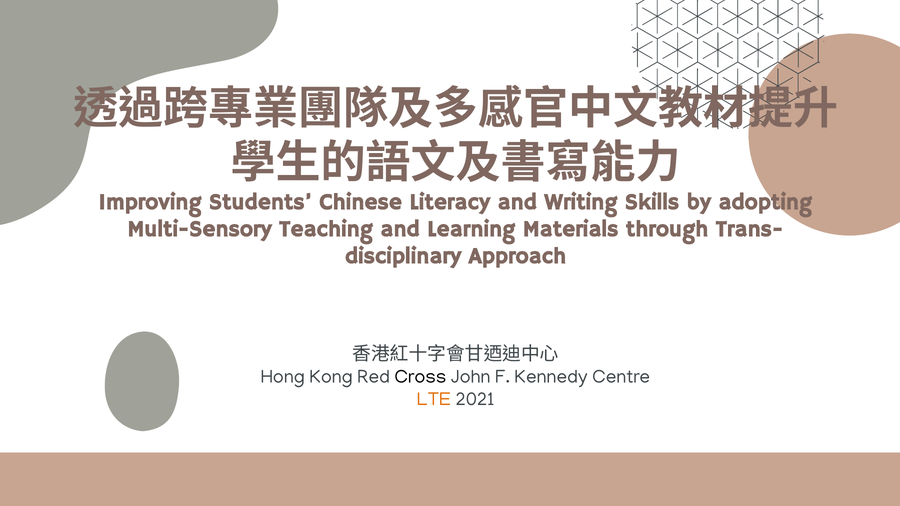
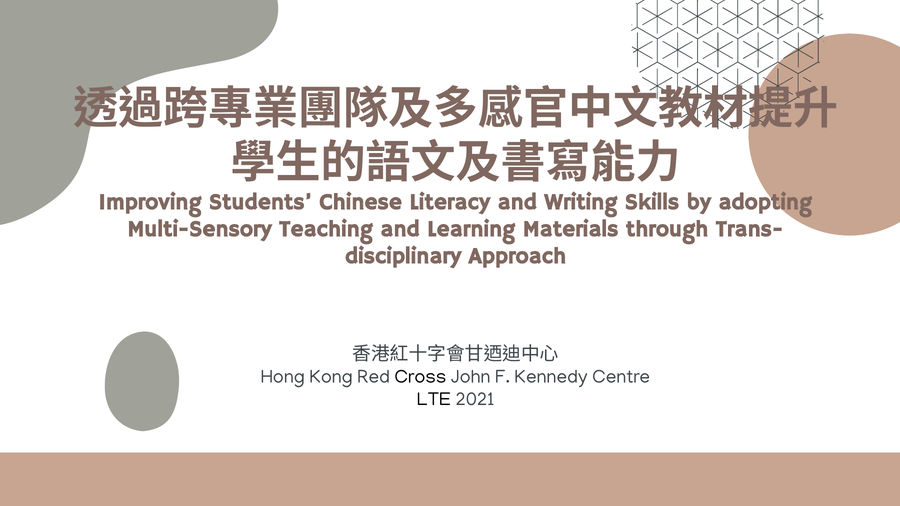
LTE colour: orange -> black (434, 399)
